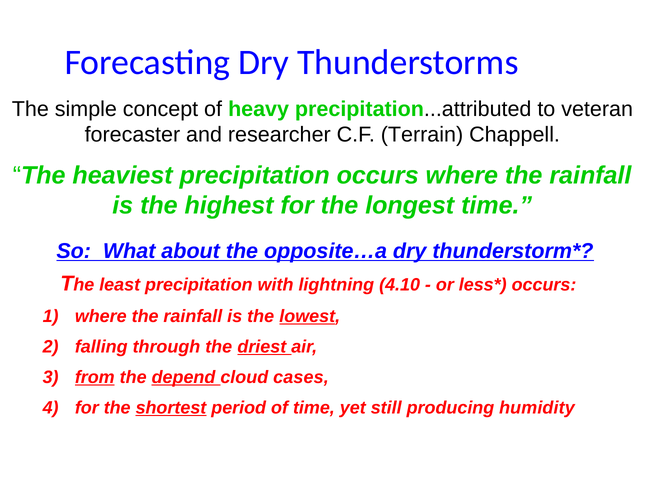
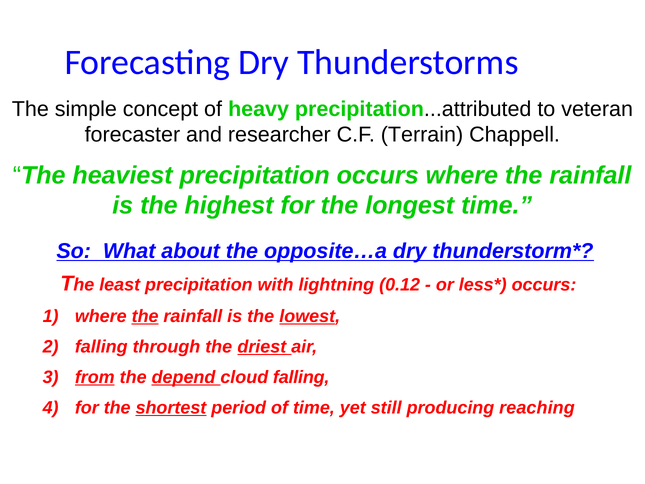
4.10: 4.10 -> 0.12 (400, 285)
the underline: none -> present (145, 316)
cloud cases: cases -> falling (301, 377)
humidity: humidity -> reaching (537, 407)
